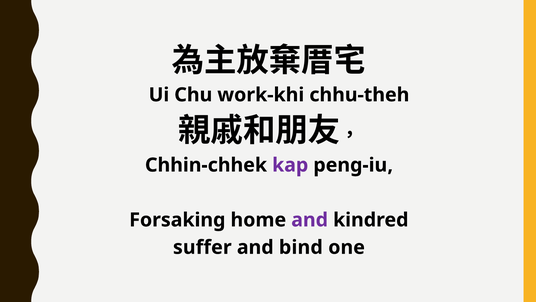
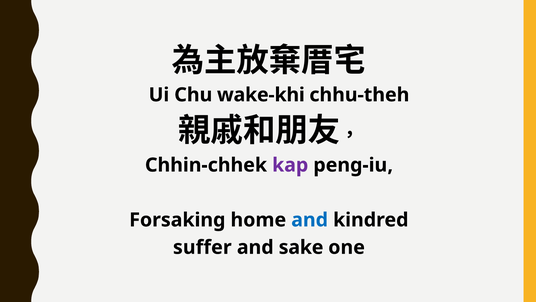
work-khi: work-khi -> wake-khi (261, 95)
and colour: purple -> blue (310, 220)
bind: bind -> sake (301, 247)
